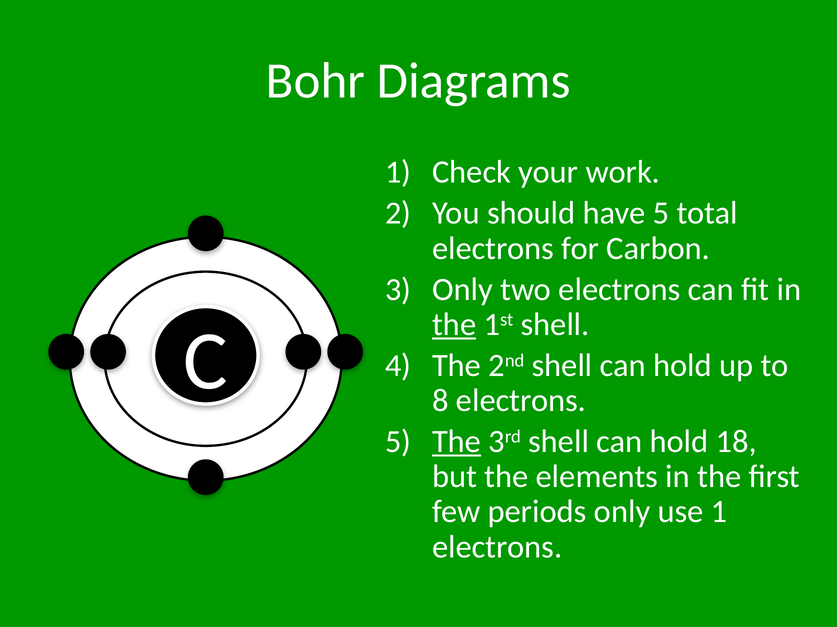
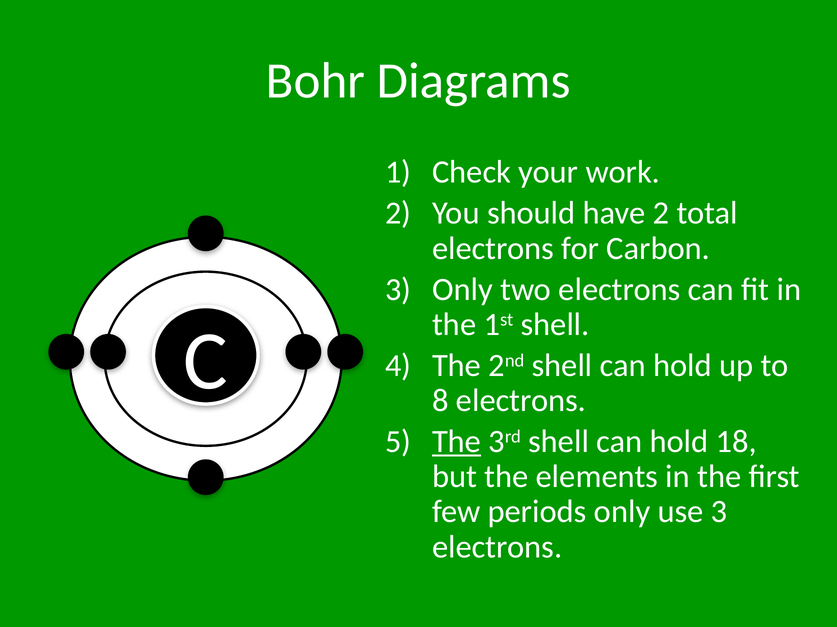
have 5: 5 -> 2 (661, 214)
the underline: present -> none (454, 325)
use 1: 1 -> 3 (719, 512)
